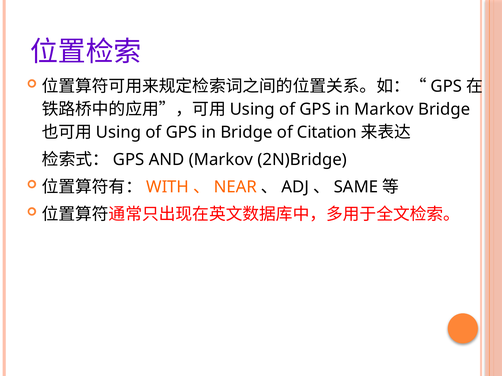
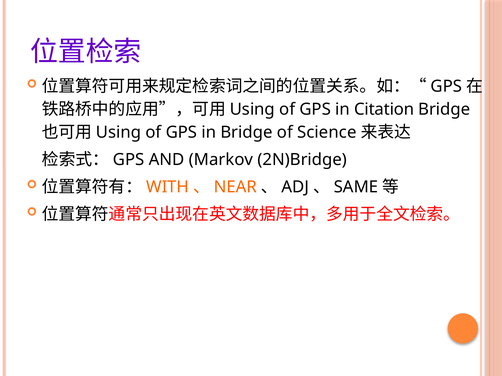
in Markov: Markov -> Citation (384, 110)
Citation: Citation -> Science (327, 133)
